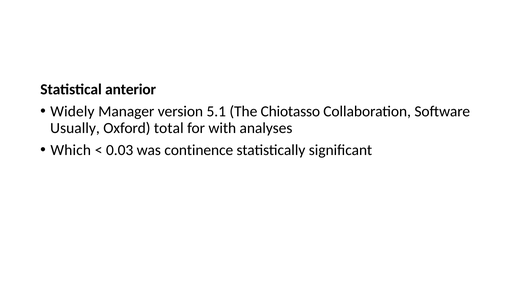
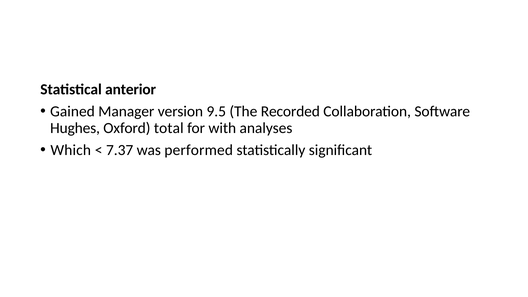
Widely: Widely -> Gained (72, 111)
5.1: 5.1 -> 9.5 (216, 111)
Chiotasso: Chiotasso -> Recorded (290, 111)
Usually: Usually -> Hughes (75, 128)
0.03: 0.03 -> 7.37 (120, 150)
continence: continence -> performed (199, 150)
